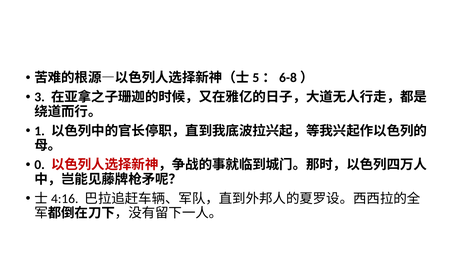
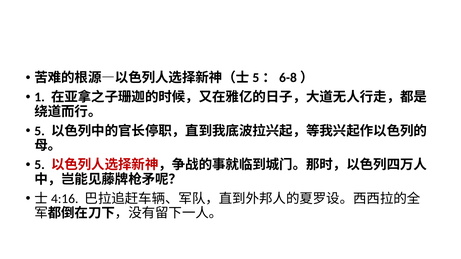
3: 3 -> 1 (40, 97)
1: 1 -> 5 (40, 131)
0: 0 -> 5 (40, 165)
